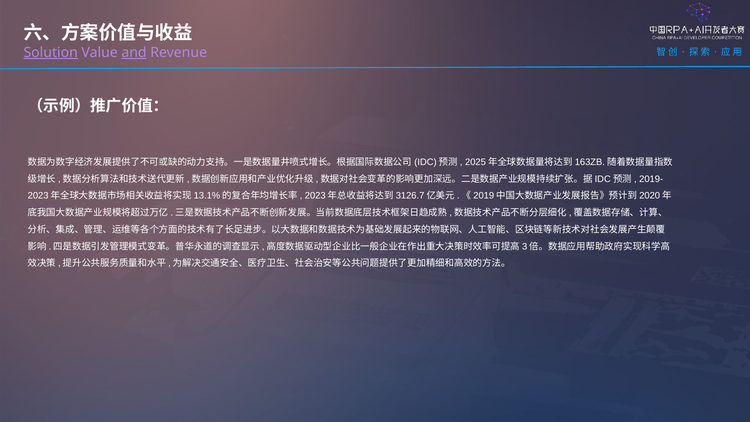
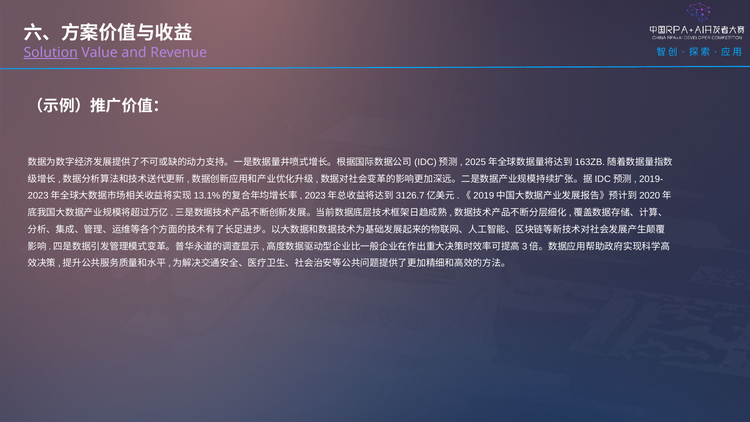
and underline: present -> none (134, 53)
